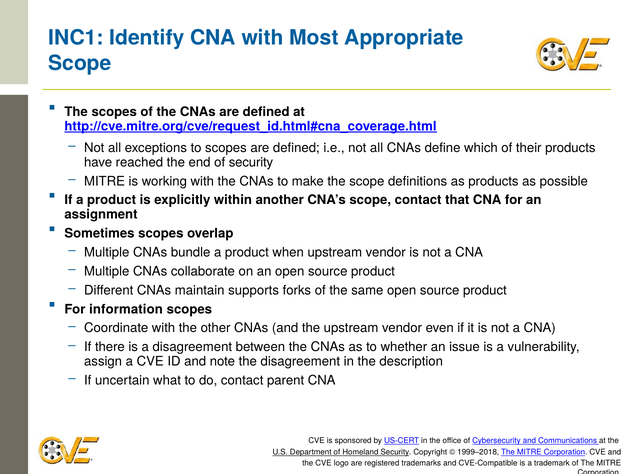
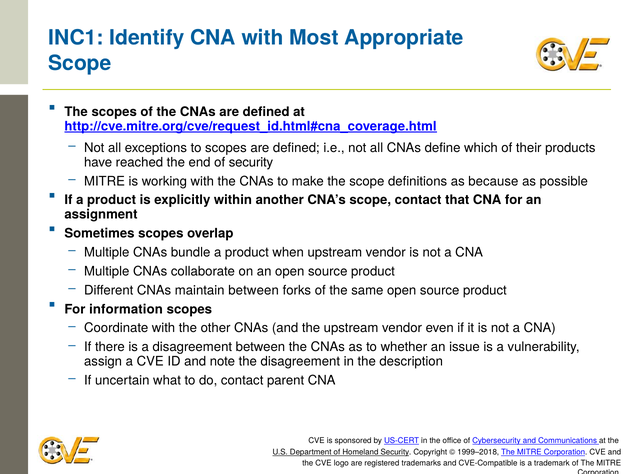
as products: products -> because (493, 181)
maintain supports: supports -> between (254, 290)
